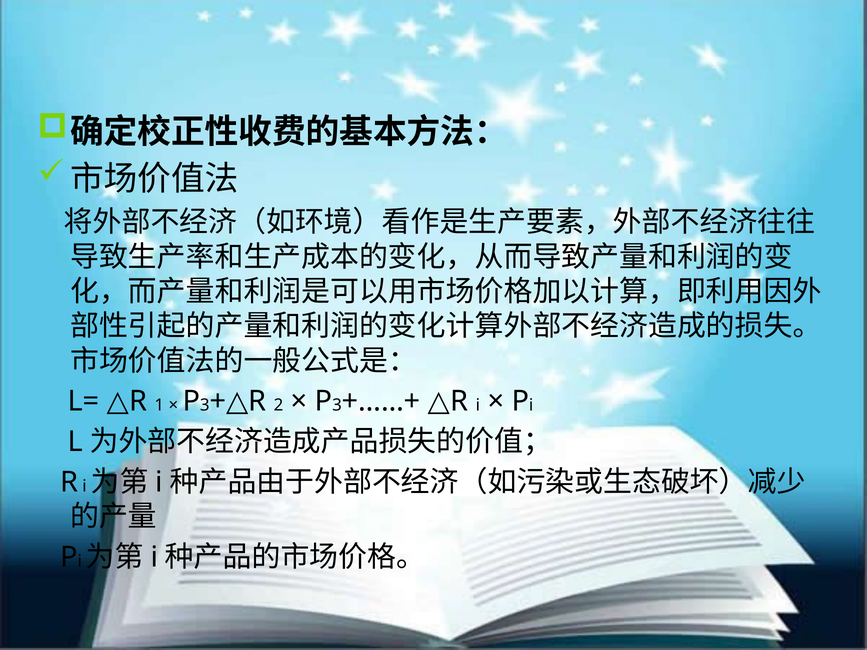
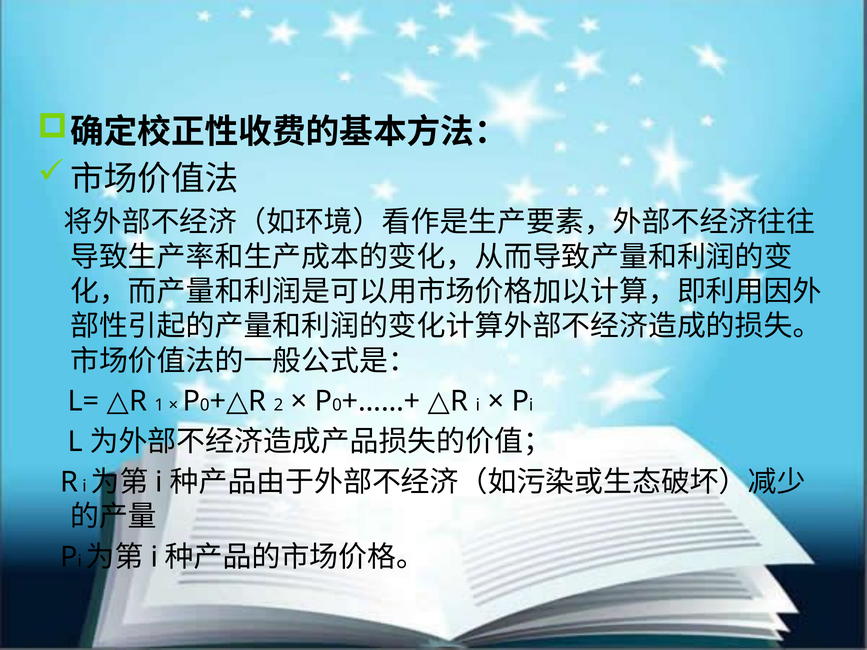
3: 3 -> 0 (205, 406)
3: 3 -> 0 (337, 406)
